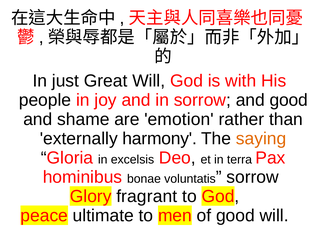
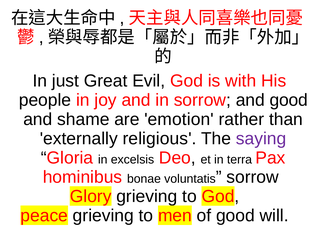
Great Will: Will -> Evil (149, 81)
harmony: harmony -> religious (160, 138)
saying colour: orange -> purple (261, 138)
Glory fragrant: fragrant -> grieving (147, 196)
peace ultimate: ultimate -> grieving (103, 215)
